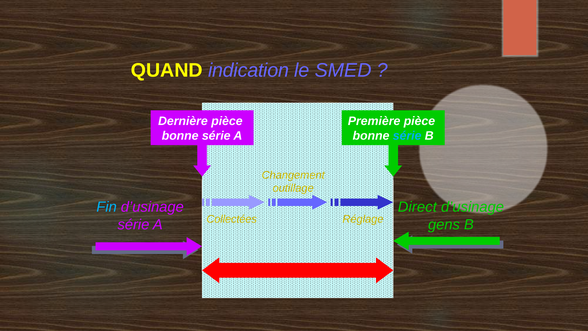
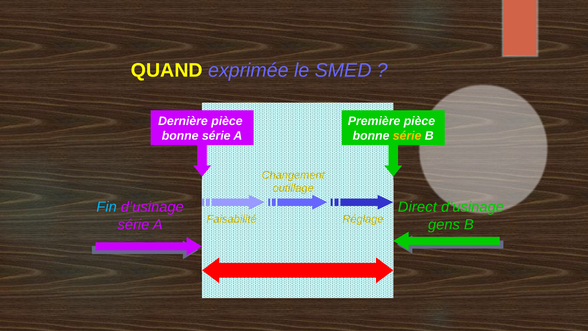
indication: indication -> exprimée (248, 70)
série colour: light blue -> yellow (407, 136)
Collectées: Collectées -> Faisabilité (232, 219)
